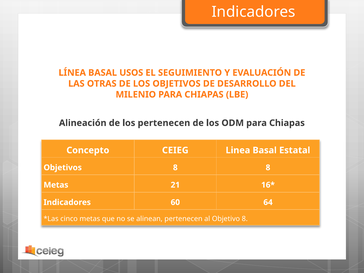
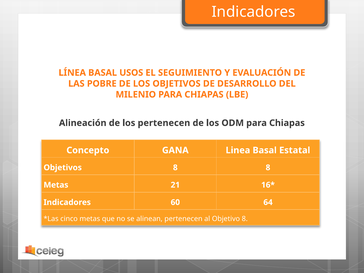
OTRAS: OTRAS -> POBRE (102, 84)
CEIEG: CEIEG -> GANA (175, 150)
